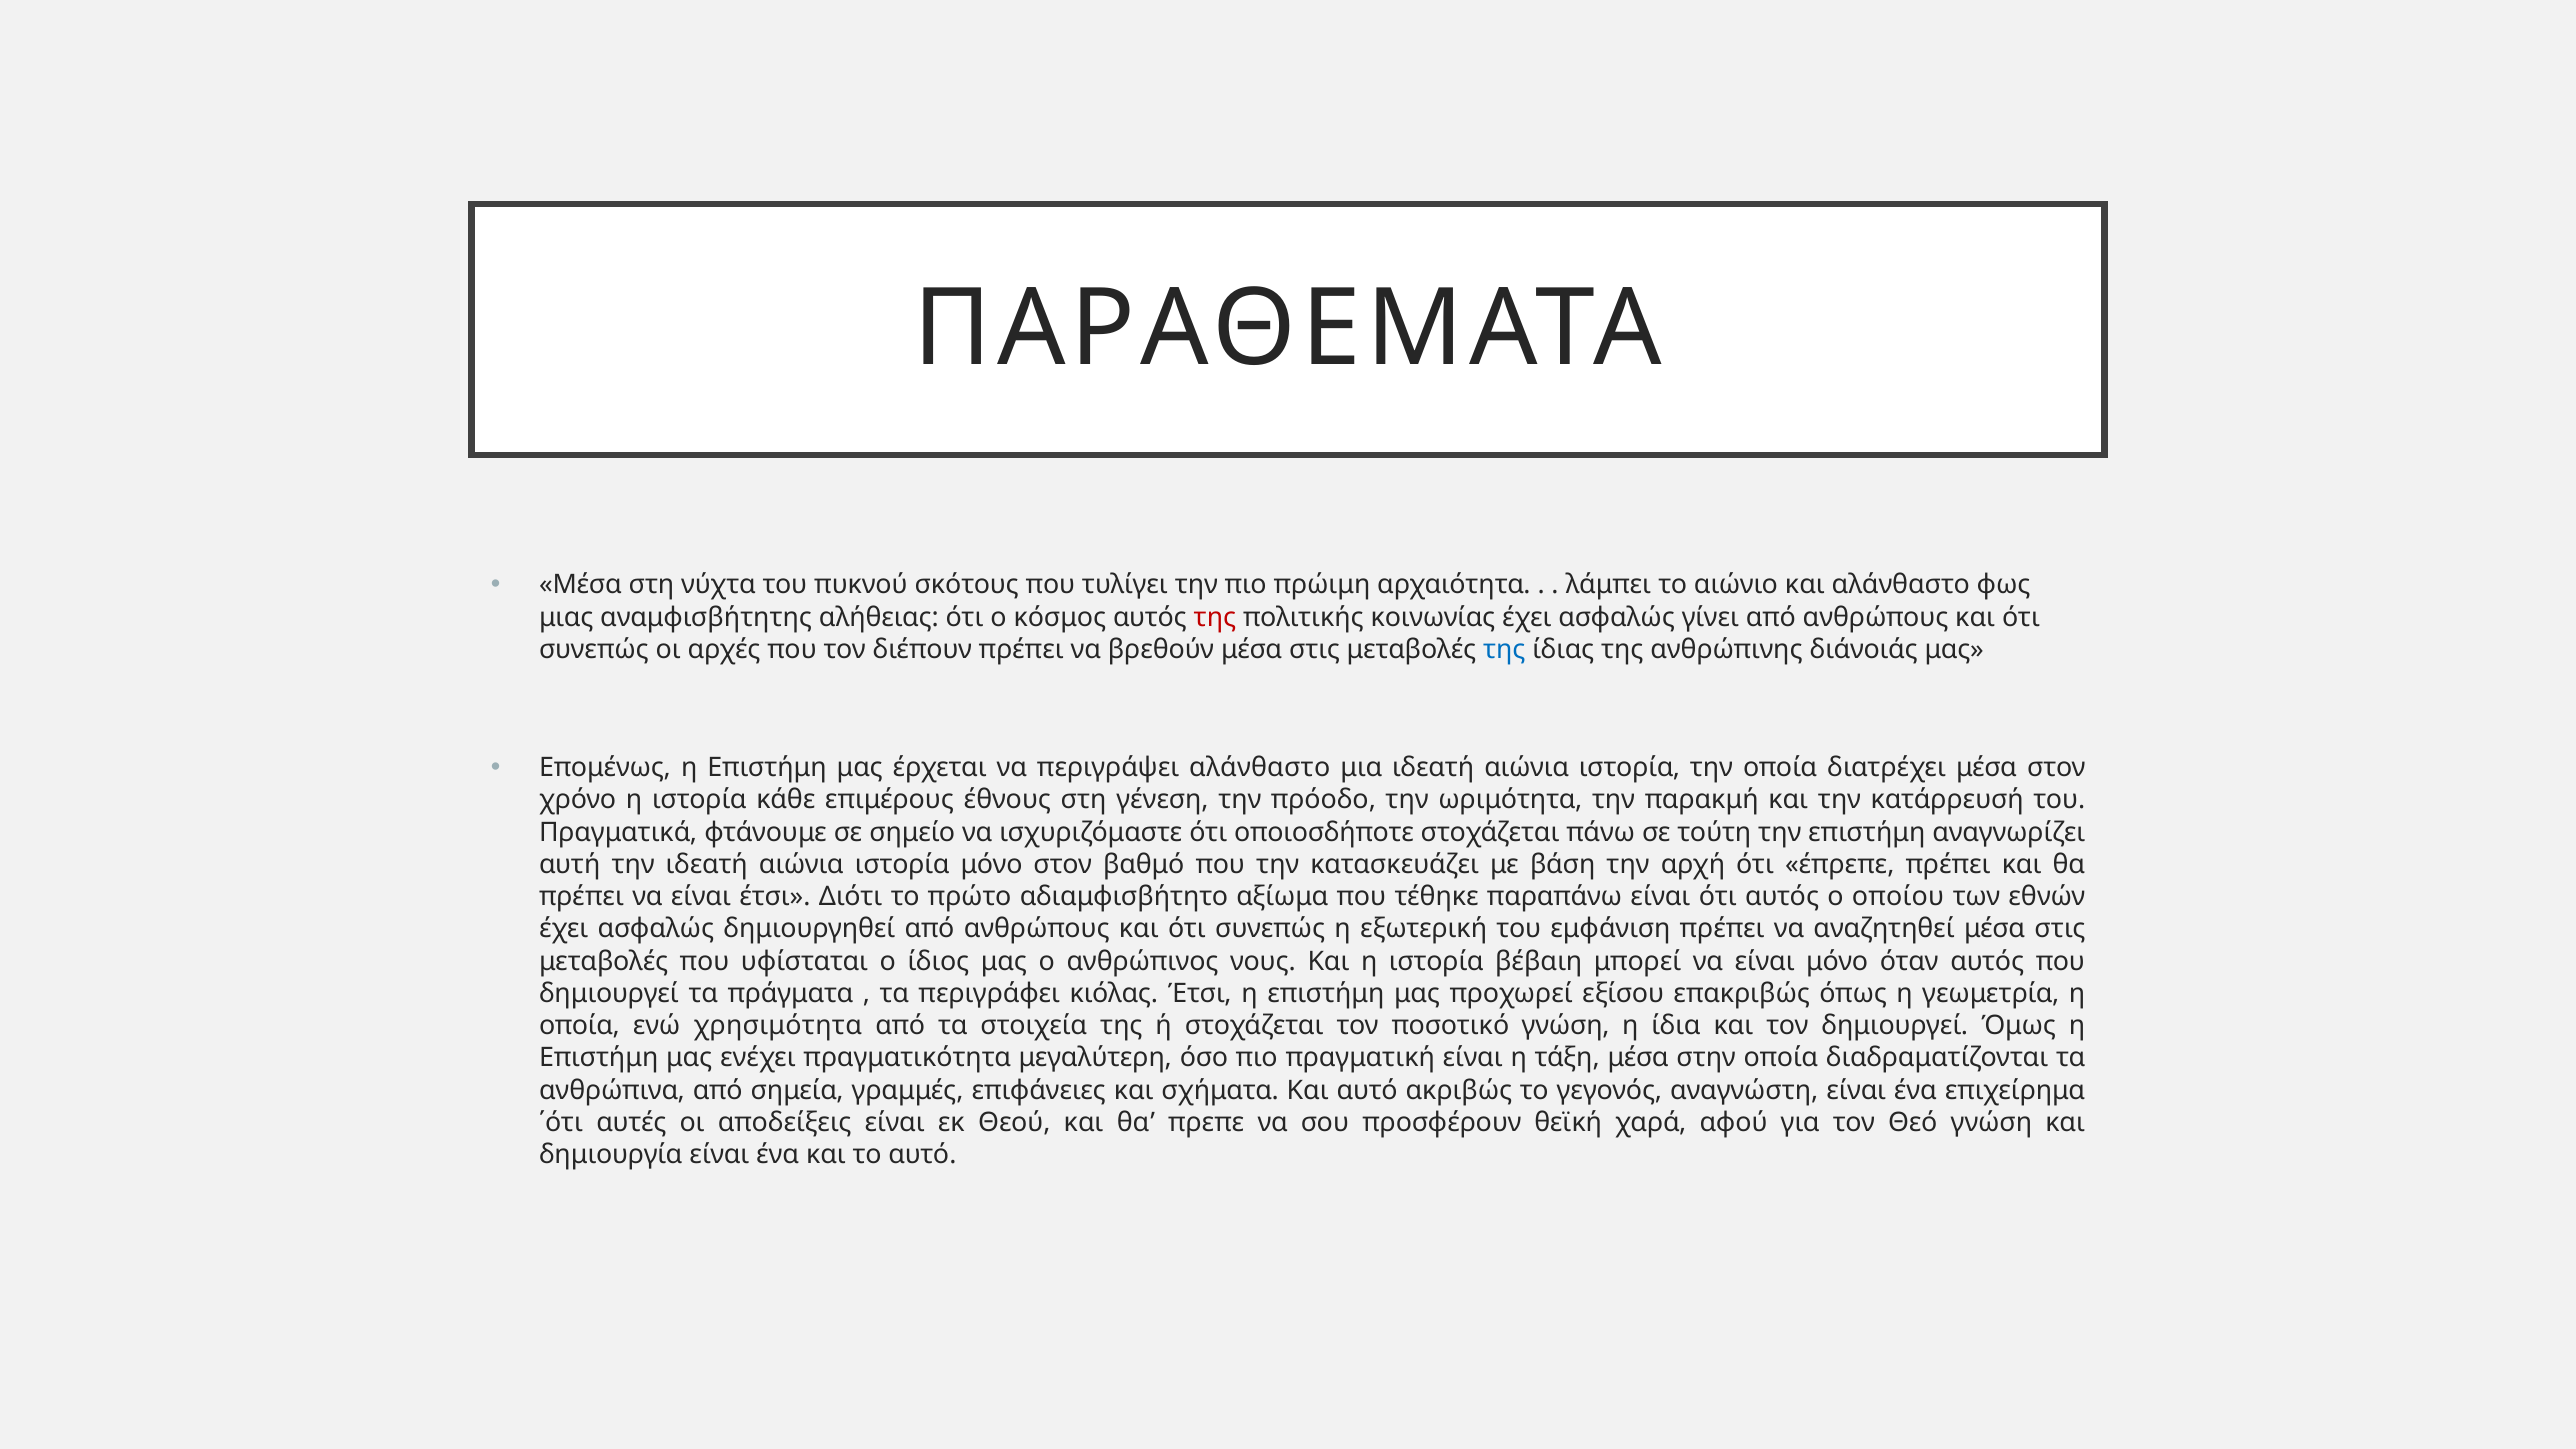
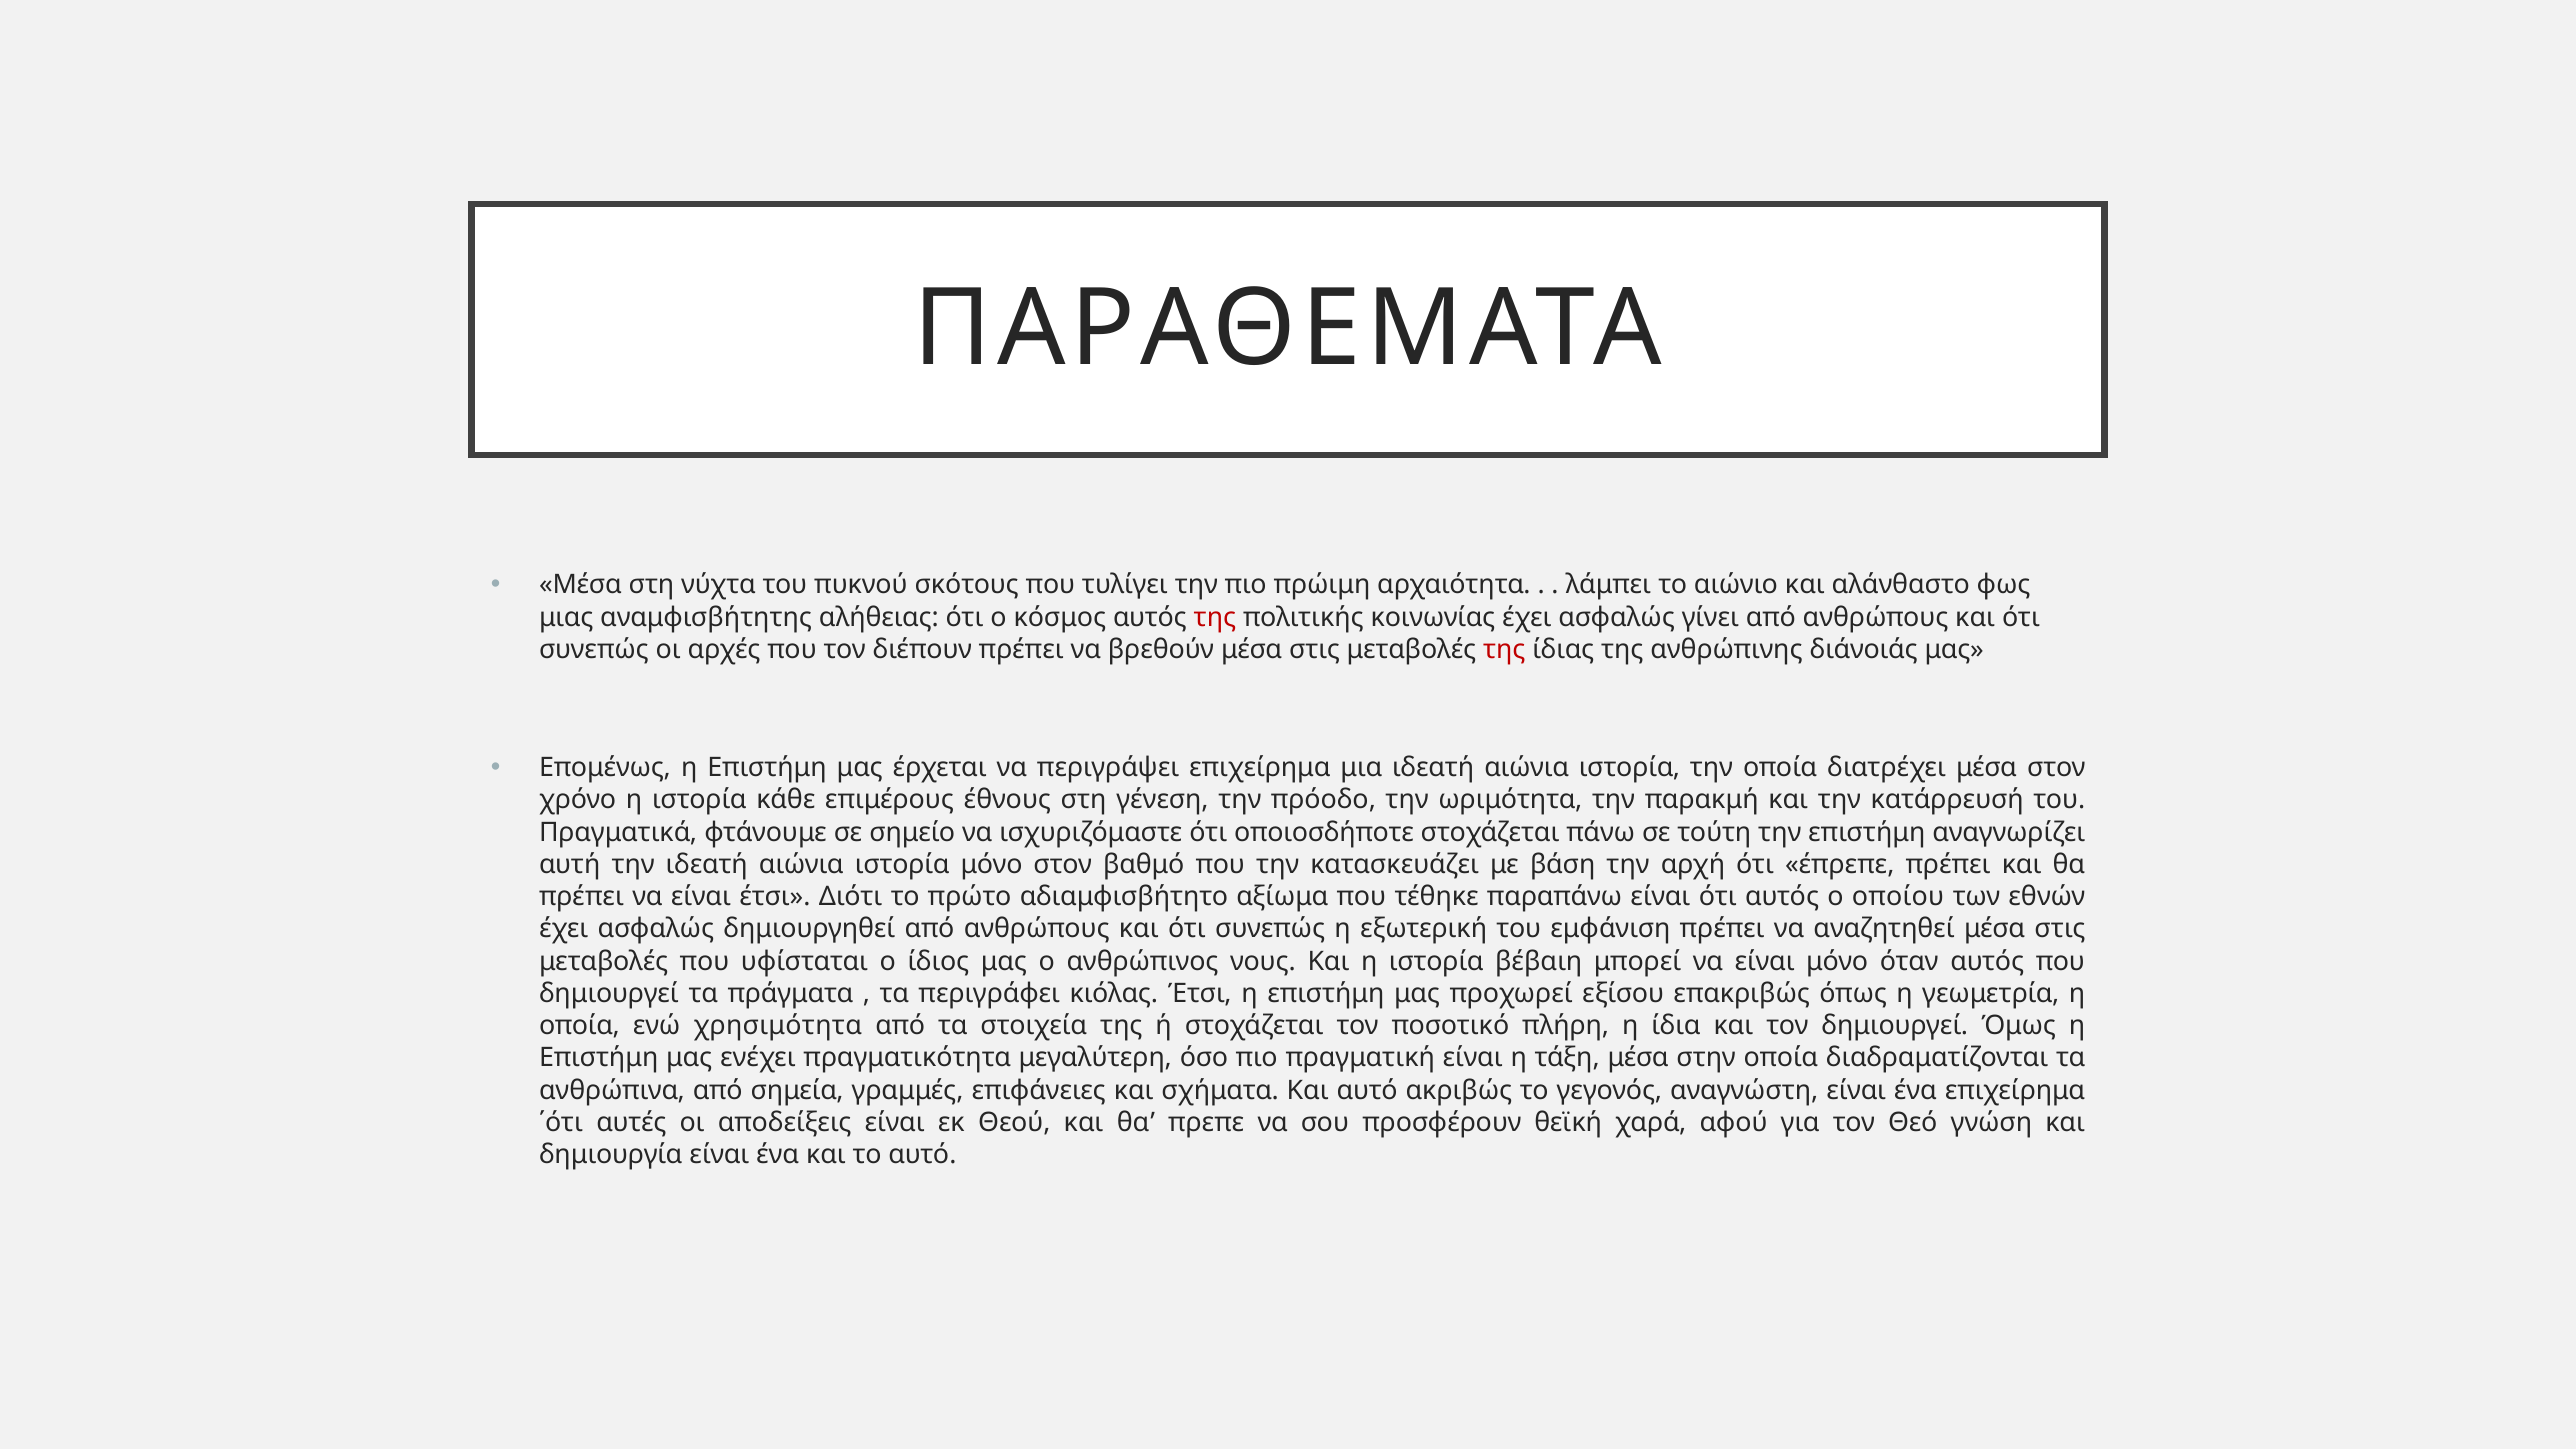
της colour: blue -> red (1504, 650)
περιγράψει αλάνθαστο: αλάνθαστο -> επιχείρημα (1260, 768)
ποσοτικό γνώση: γνώση -> πλήρη (1566, 1026)
